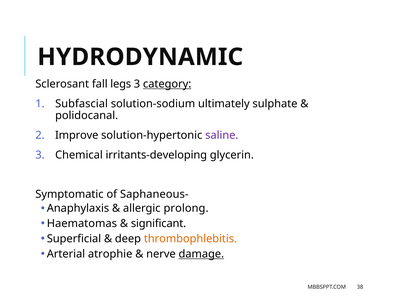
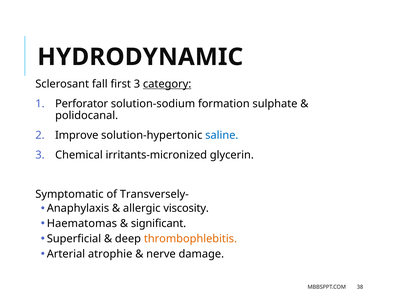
legs: legs -> first (121, 84)
Subfascial: Subfascial -> Perforator (82, 104)
ultimately: ultimately -> formation (224, 104)
saline colour: purple -> blue (222, 135)
irritants-developing: irritants-developing -> irritants-micronized (156, 155)
Saphaneous-: Saphaneous- -> Transversely- (154, 194)
prolong: prolong -> viscosity (186, 208)
damage underline: present -> none (201, 254)
